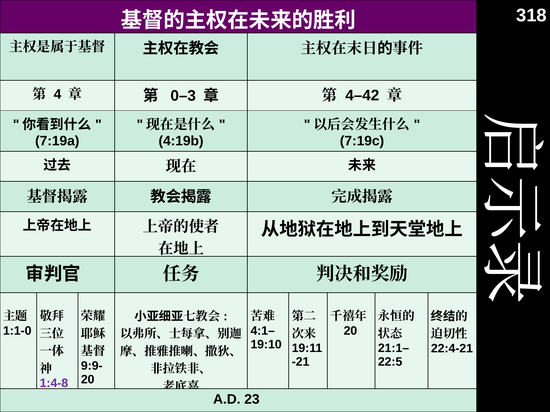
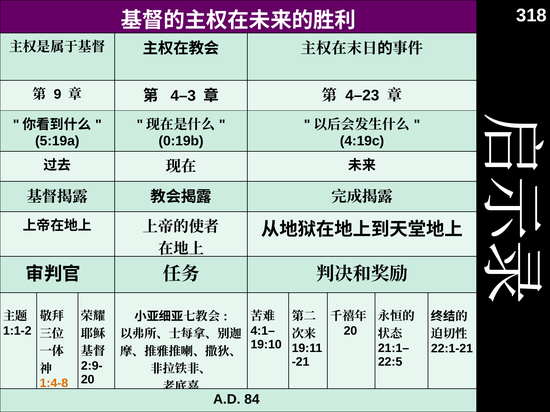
4: 4 -> 9 (58, 94)
0–3: 0–3 -> 4–3 (183, 96)
4–42: 4–42 -> 4–23 (362, 96)
4:19b: 4:19b -> 0:19b (181, 141)
7:19c: 7:19c -> 4:19c (362, 141)
7:19a: 7:19a -> 5:19a (57, 141)
1:1-0: 1:1-0 -> 1:1-2 (17, 331)
22:4-21: 22:4-21 -> 22:1-21 (452, 349)
9:9-: 9:9- -> 2:9- (92, 366)
1:4-8 colour: purple -> orange (54, 384)
23: 23 -> 84 (252, 400)
